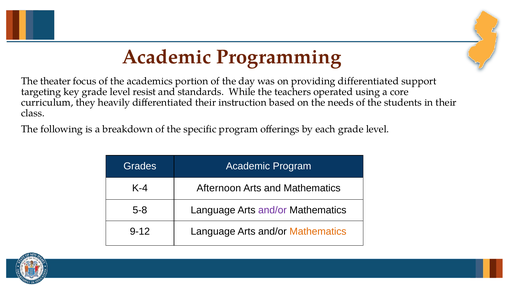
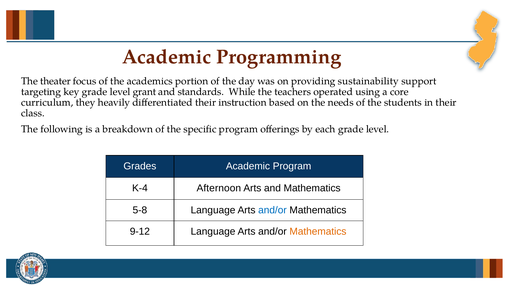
providing differentiated: differentiated -> sustainability (368, 81)
resist: resist -> grant (144, 92)
and/or colour: purple -> blue (272, 210)
